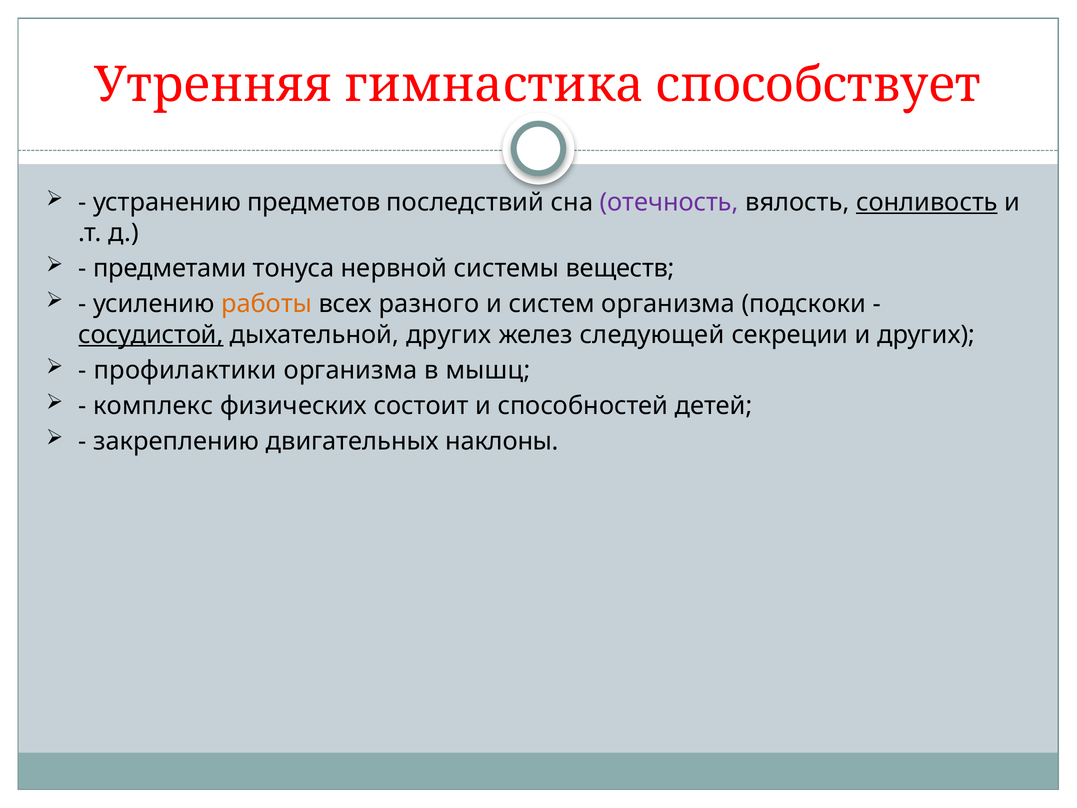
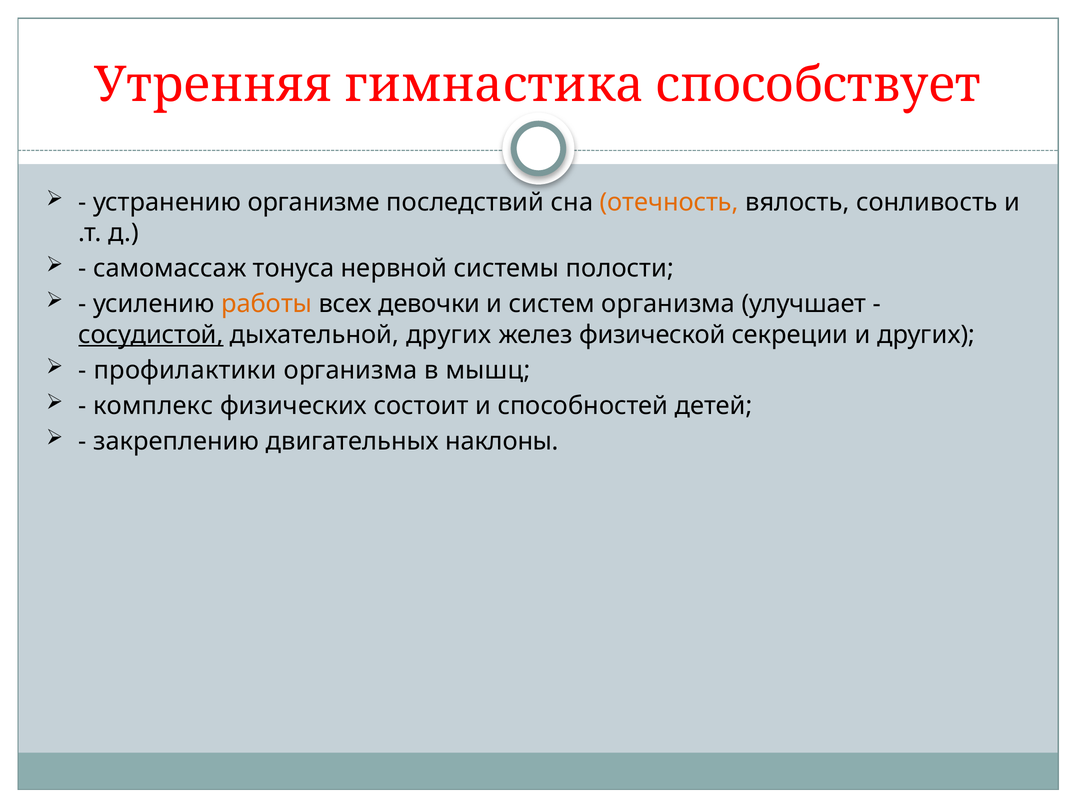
предметов: предметов -> организме (314, 202)
отечность colour: purple -> orange (669, 202)
сонливость underline: present -> none (927, 202)
предметами: предметами -> самомассаж (170, 268)
веществ: веществ -> полости (620, 268)
разного: разного -> девочки (429, 304)
подскоки: подскоки -> улучшает (804, 304)
следующей: следующей -> физической (652, 335)
